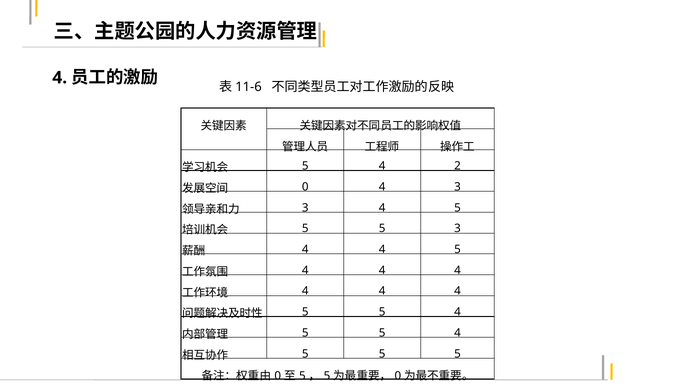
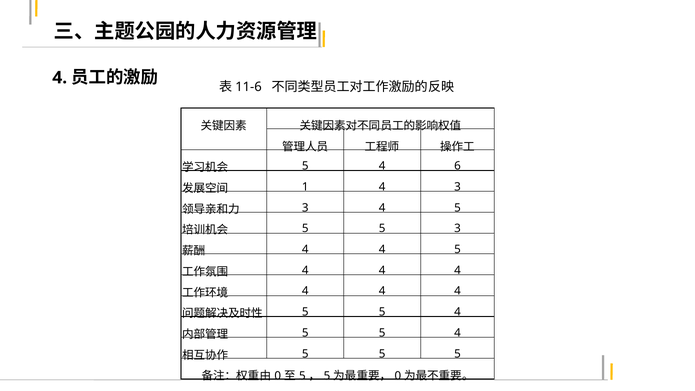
2: 2 -> 6 (458, 166)
0: 0 -> 1 (305, 187)
